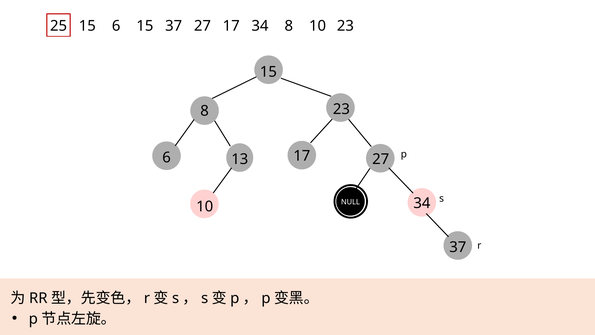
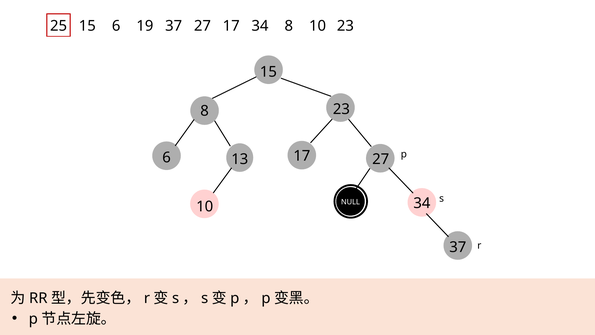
6 15: 15 -> 19 (145, 26)
